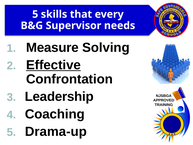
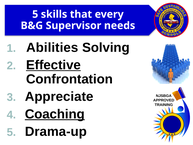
Measure: Measure -> Abilities (52, 47)
Leadership: Leadership -> Appreciate (59, 96)
Coaching underline: none -> present (55, 114)
